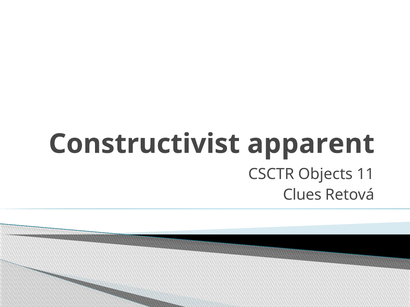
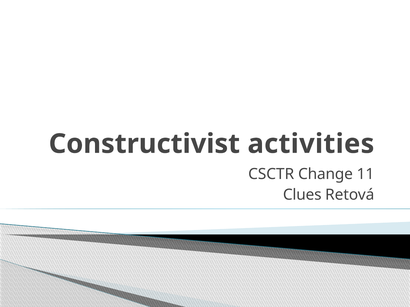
apparent: apparent -> activities (311, 144)
Objects: Objects -> Change (326, 174)
